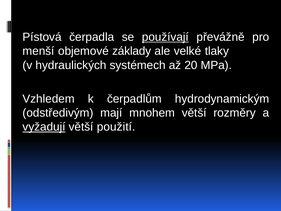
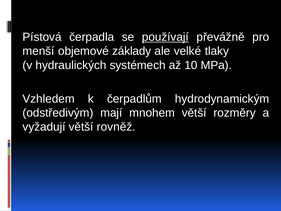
20: 20 -> 10 (191, 65)
vyžadují underline: present -> none (44, 127)
použití: použití -> rovněž (116, 127)
